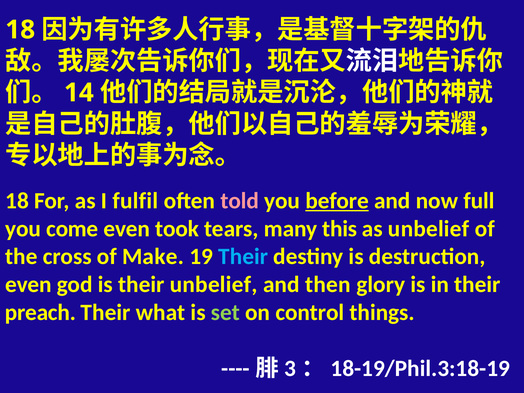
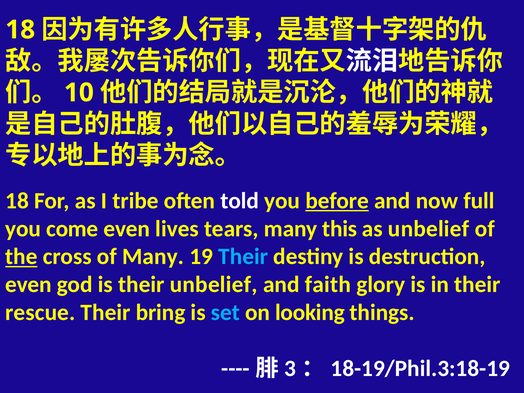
14: 14 -> 10 (79, 93)
fulfil: fulfil -> tribe (136, 201)
told colour: pink -> white (240, 201)
took: took -> lives (177, 229)
the underline: none -> present (21, 257)
of Make: Make -> Many (153, 257)
then: then -> faith (328, 285)
preach: preach -> rescue (40, 313)
what: what -> bring (161, 313)
set colour: light green -> light blue (225, 313)
control: control -> looking (310, 313)
